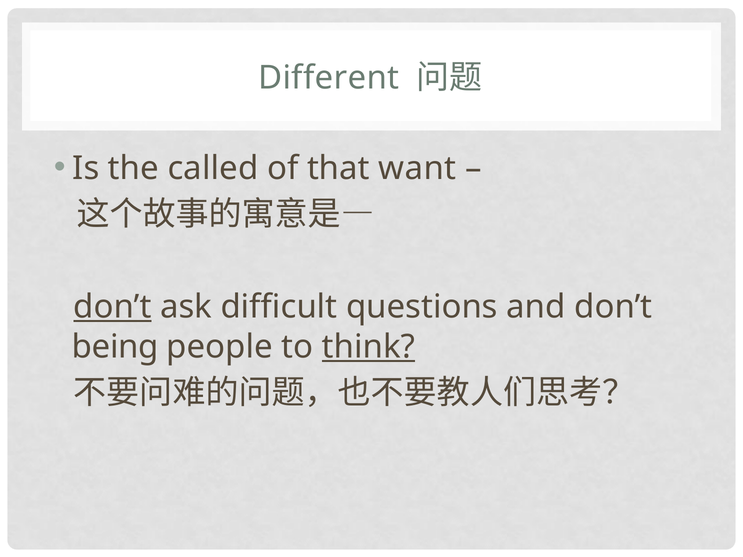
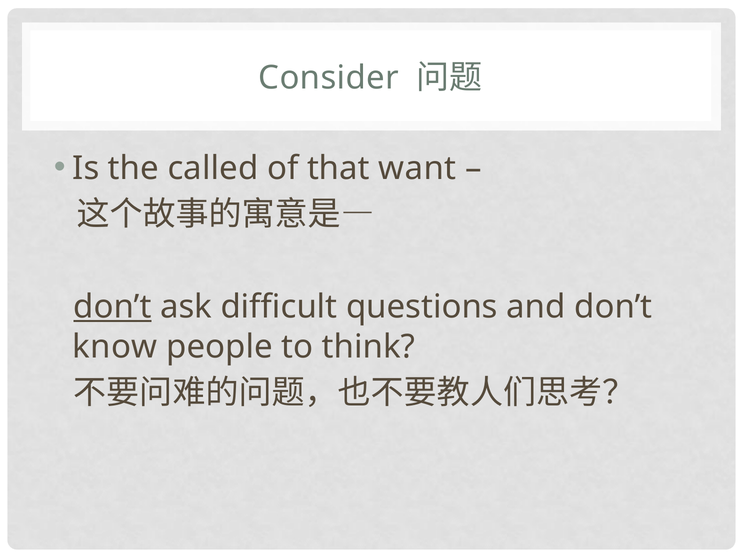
Different: Different -> Consider (329, 78)
being: being -> know (115, 347)
think underline: present -> none (368, 347)
